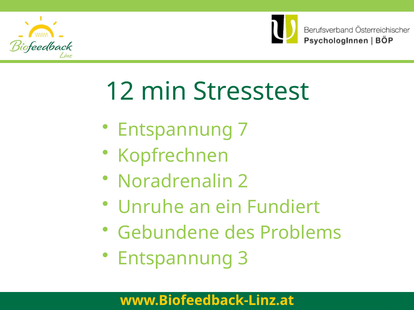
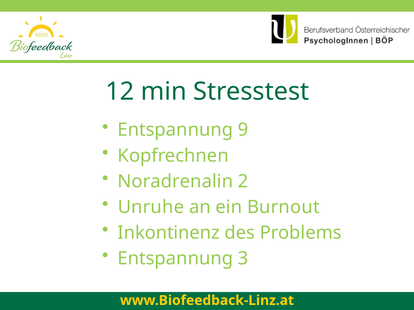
7: 7 -> 9 (243, 130)
Fundiert: Fundiert -> Burnout (283, 207)
Gebundene: Gebundene -> Inkontinenz (169, 233)
